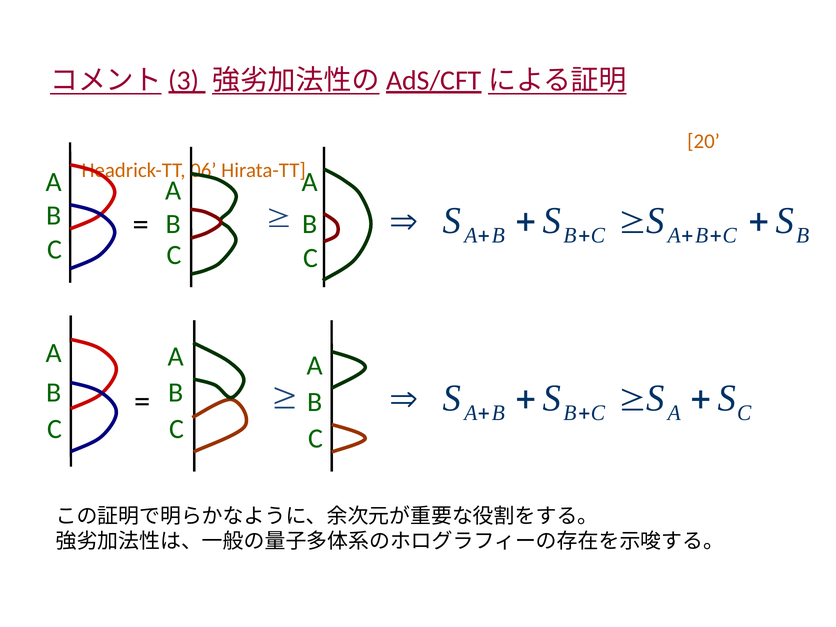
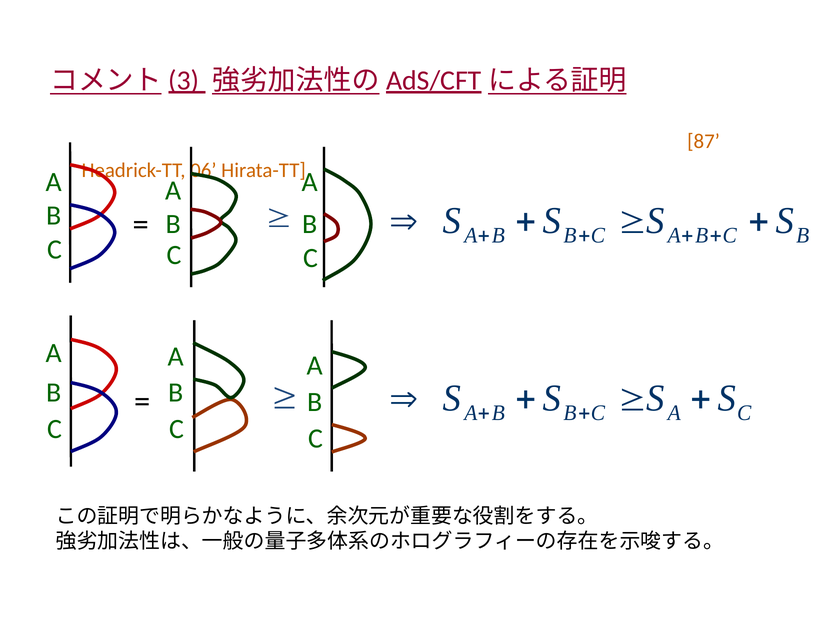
20: 20 -> 87 (704, 141)
